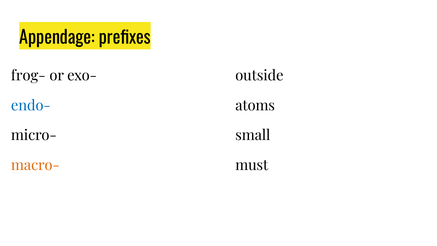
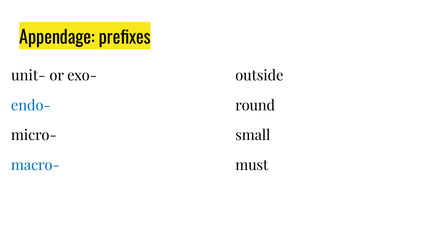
frog-: frog- -> unit- (28, 76)
atoms: atoms -> round (255, 106)
macro- colour: orange -> blue (35, 165)
